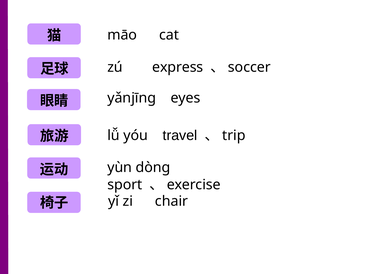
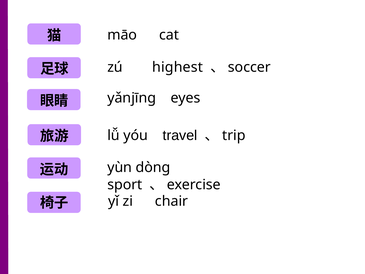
express: express -> highest (178, 67)
